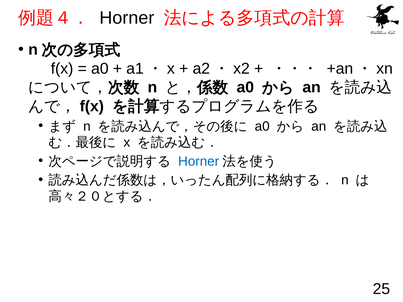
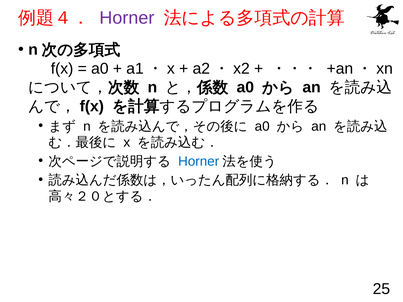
Horner colour: black -> purple (127, 18)
